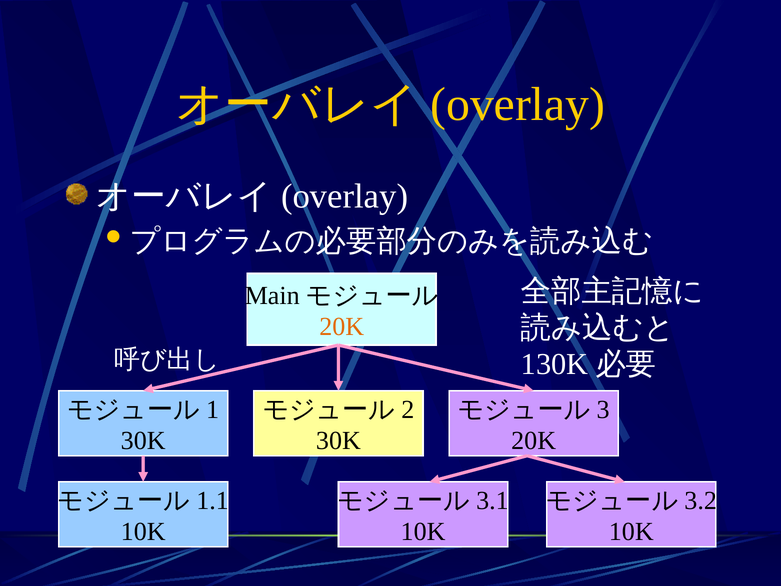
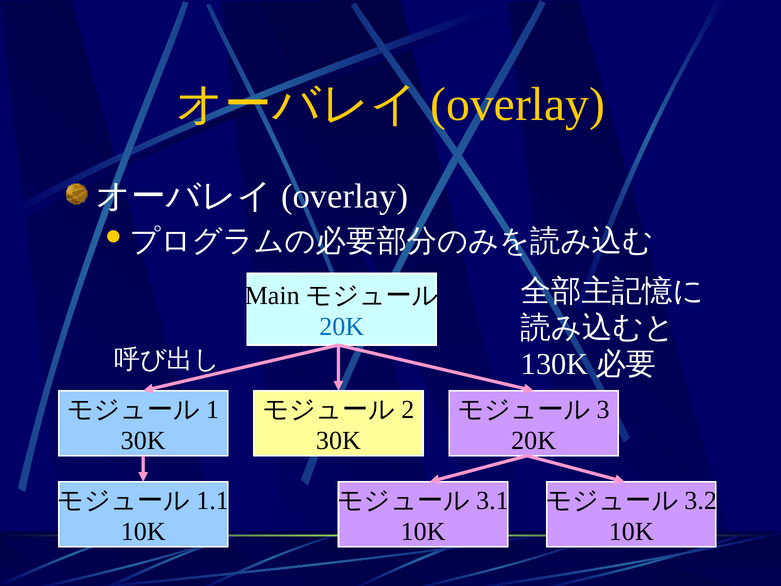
20K colour: orange -> blue (342, 327)
